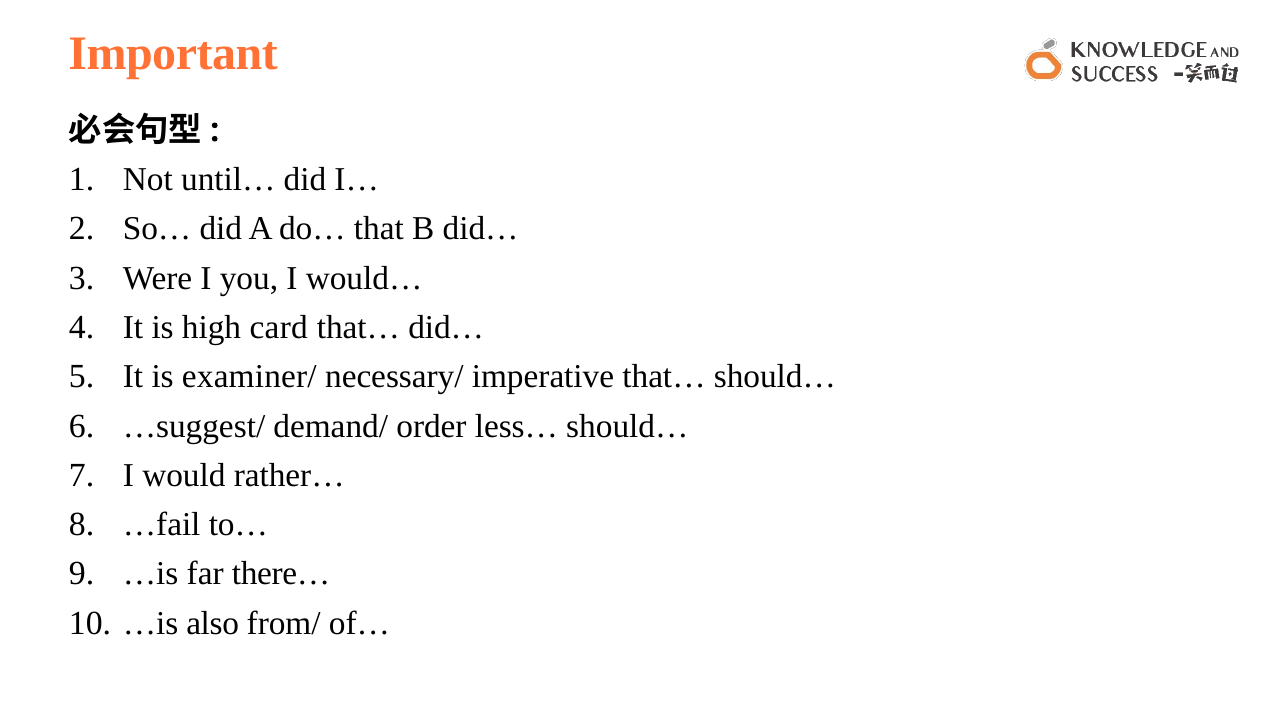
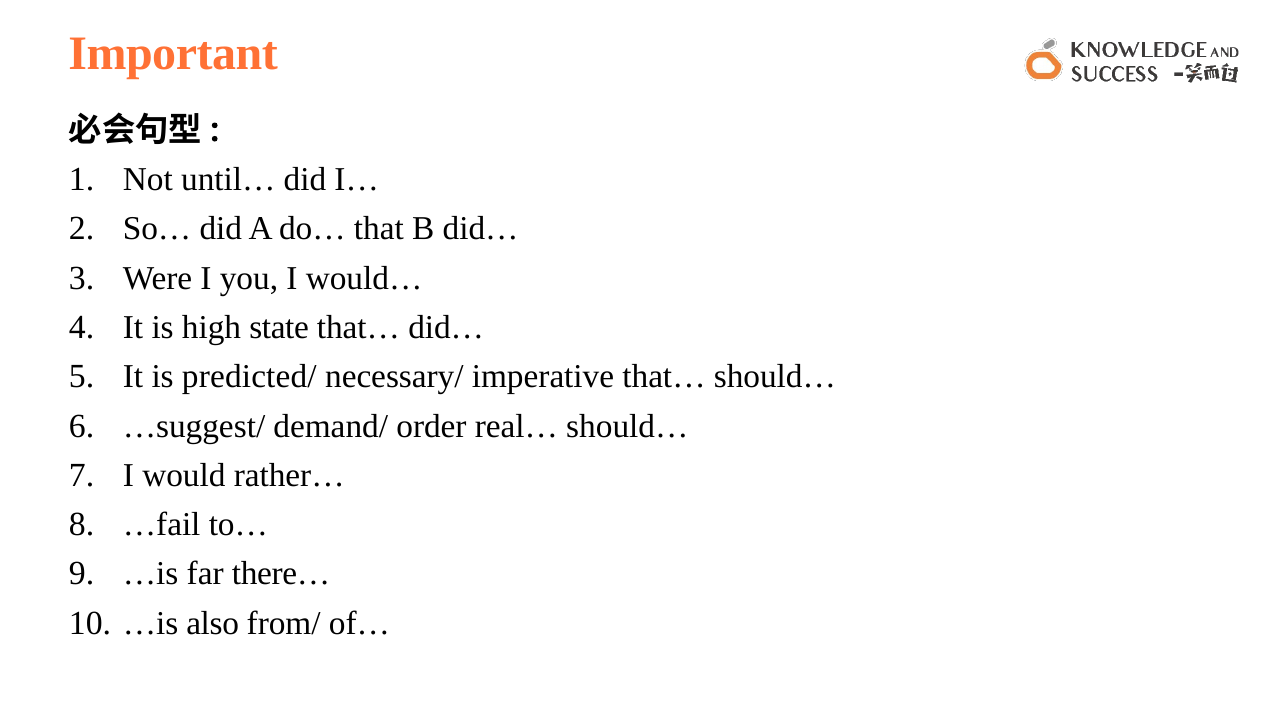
card: card -> state (279, 327)
examiner/: examiner/ -> predicted/ (249, 377)
less…: less… -> real… (516, 426)
